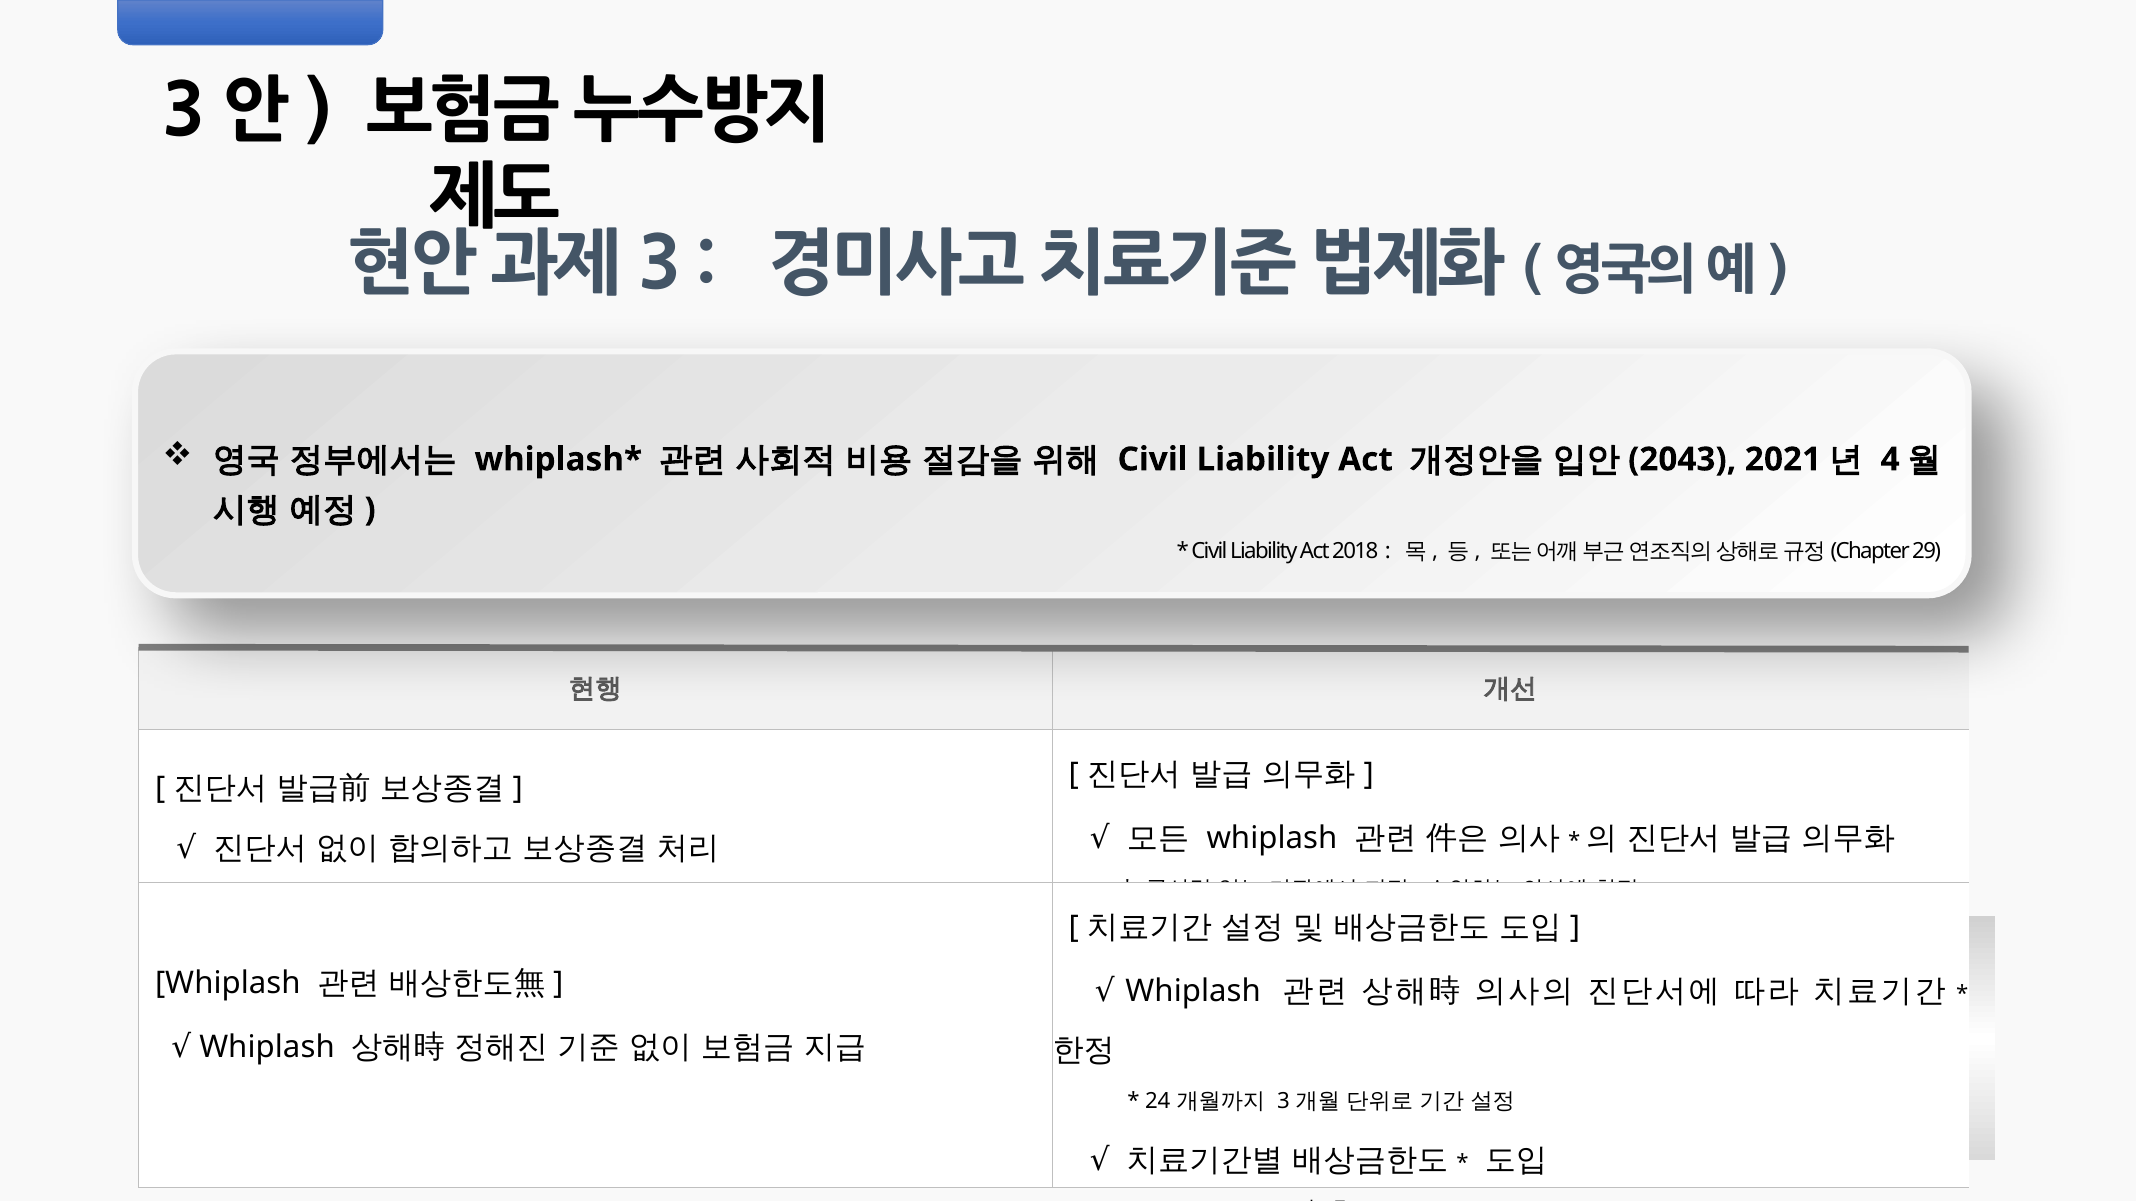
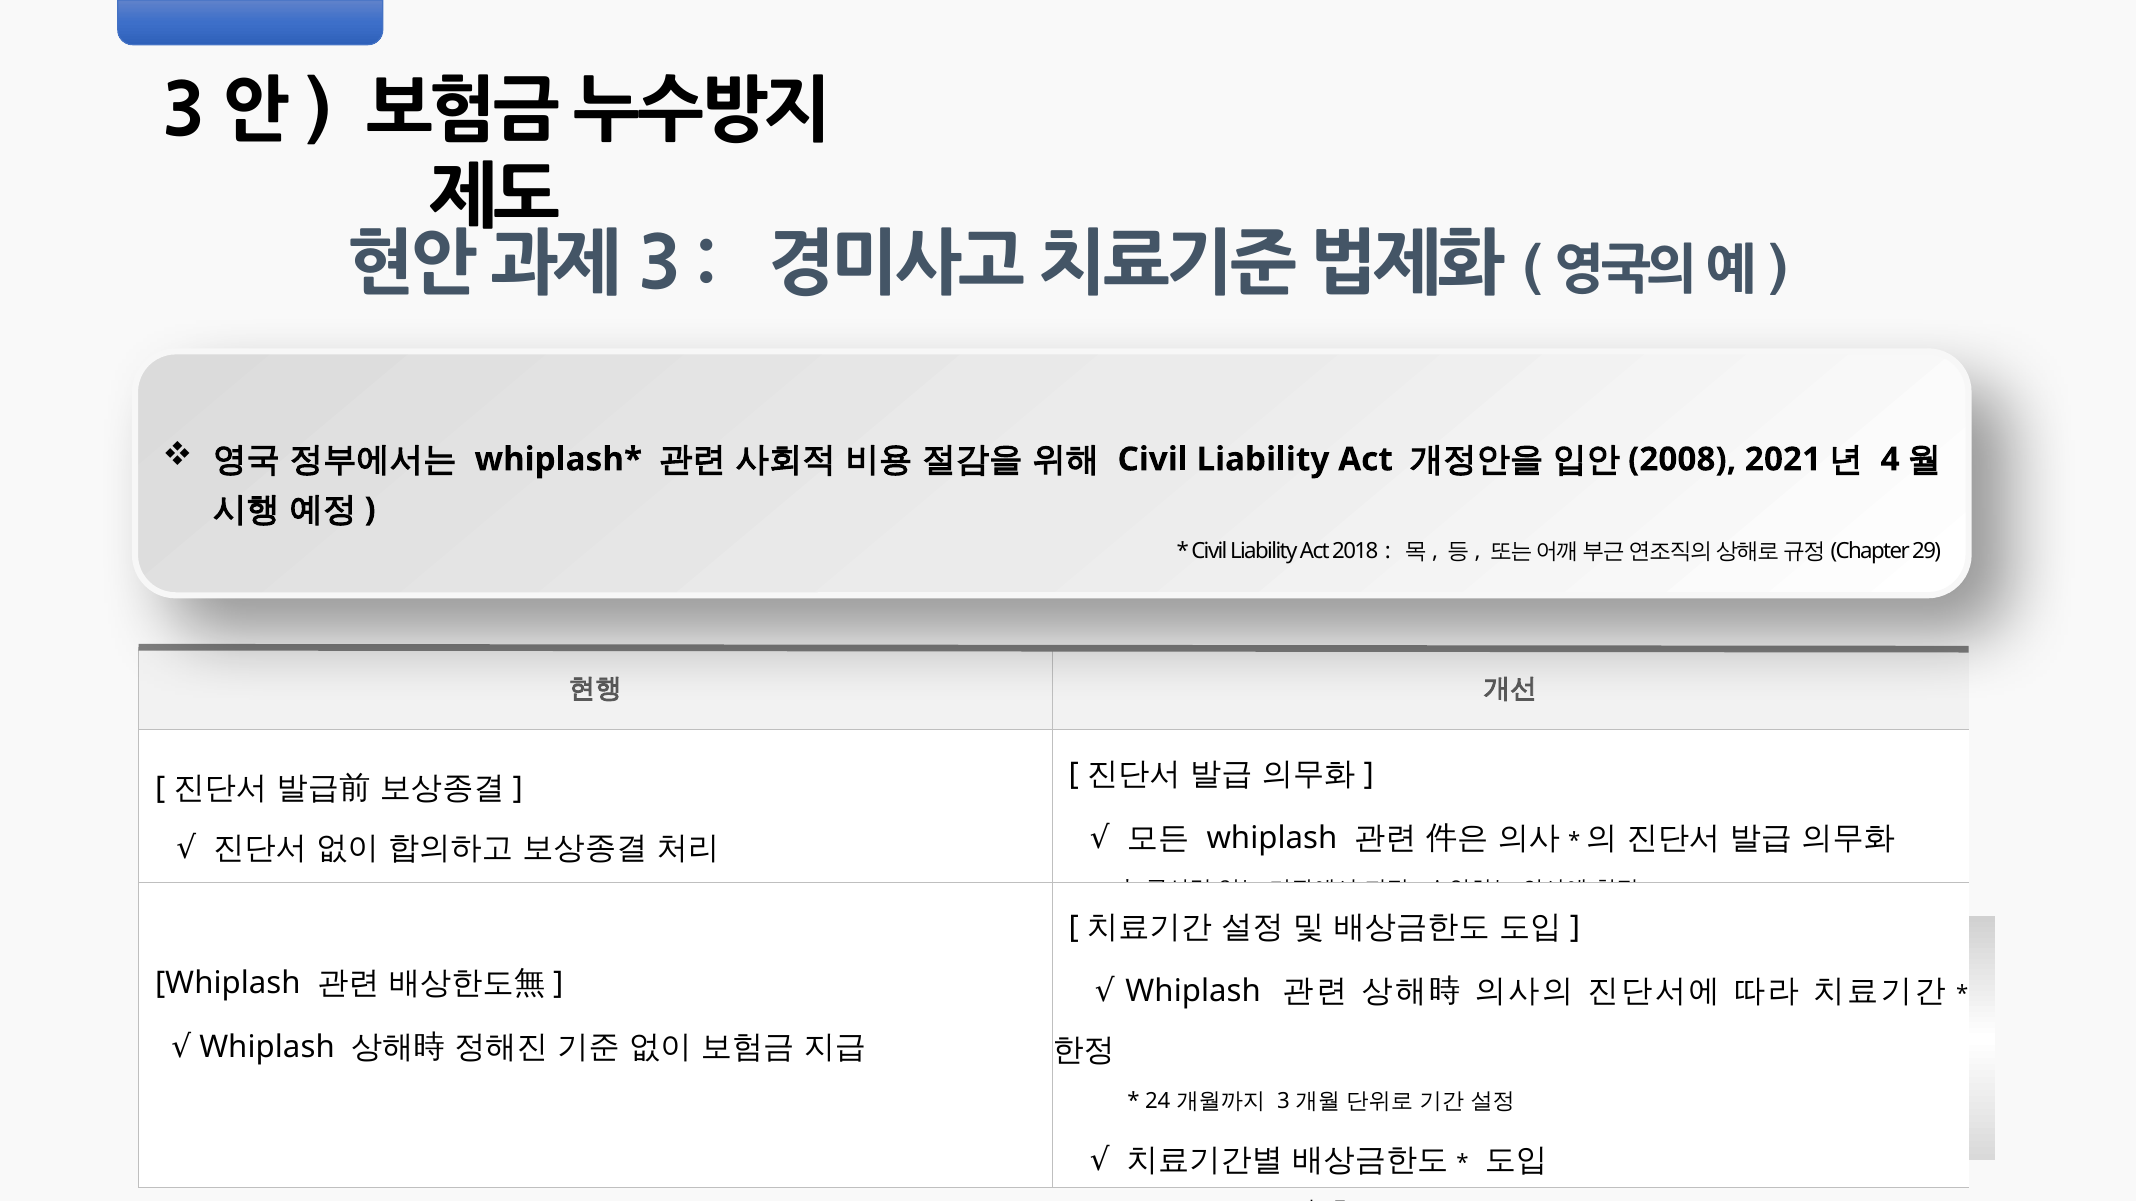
2043: 2043 -> 2008 (1682, 460)
